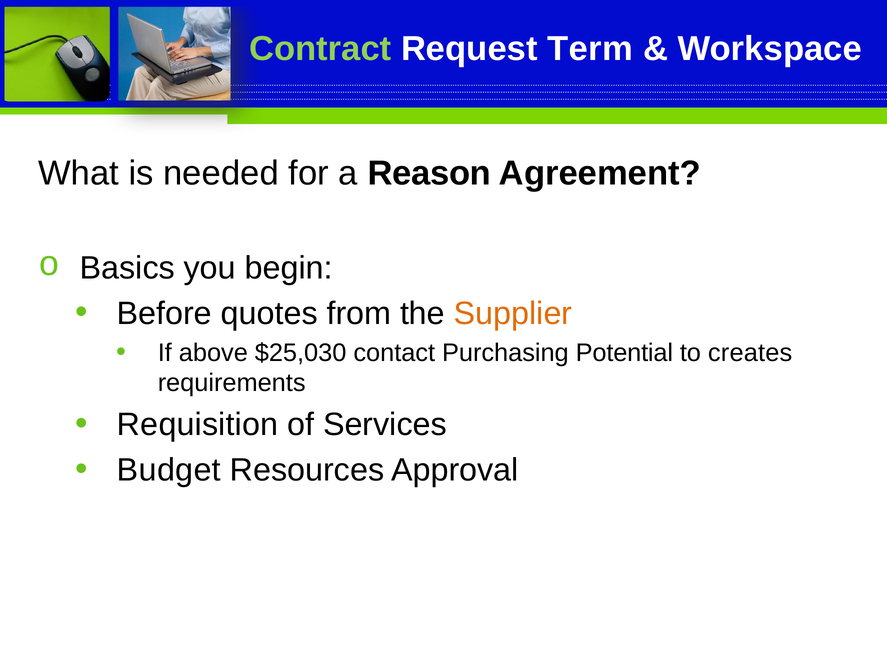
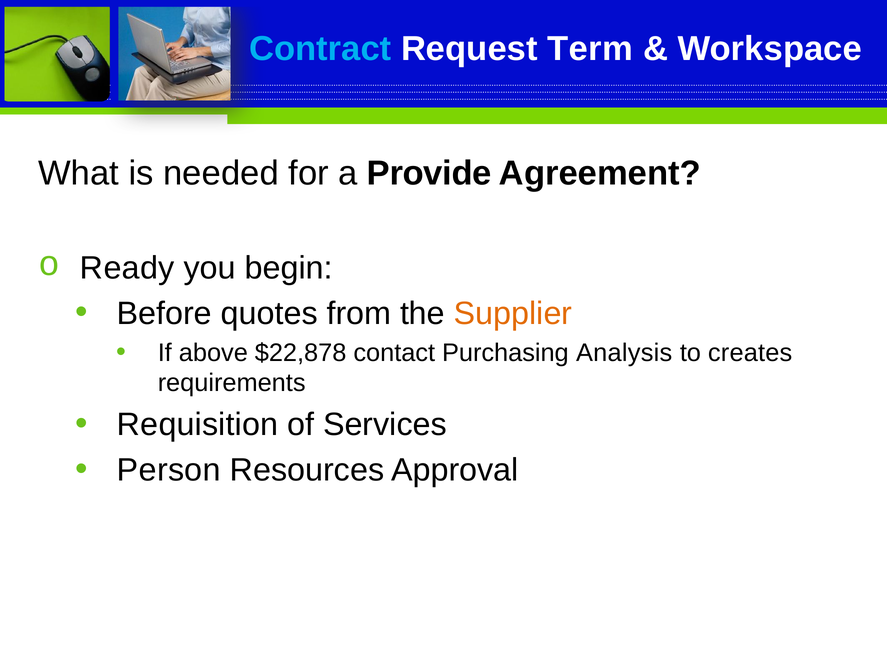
Contract colour: light green -> light blue (320, 49)
Reason: Reason -> Provide (429, 173)
Basics: Basics -> Ready (127, 268)
$25,030: $25,030 -> $22,878 (301, 353)
Potential: Potential -> Analysis (624, 353)
Budget: Budget -> Person (169, 470)
